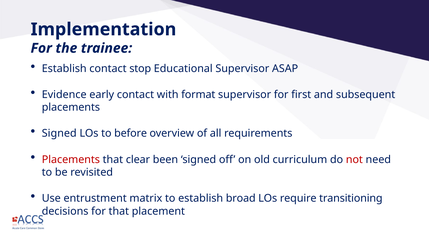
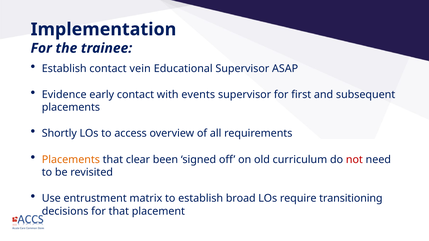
stop: stop -> vein (140, 69)
format: format -> events (198, 95)
Signed: Signed -> Shortly (59, 134)
before: before -> access (131, 134)
Placements colour: red -> orange (71, 160)
